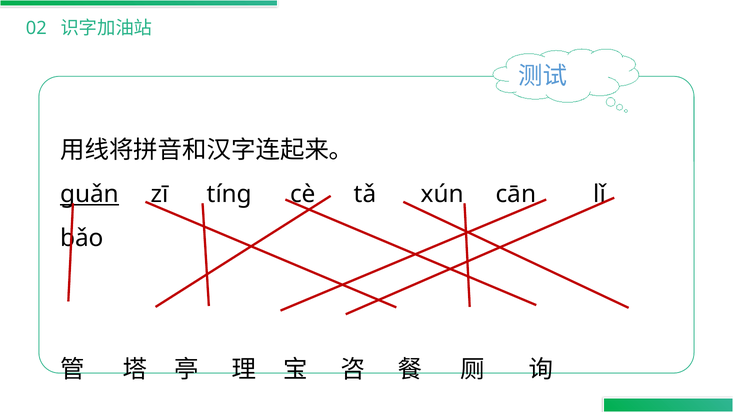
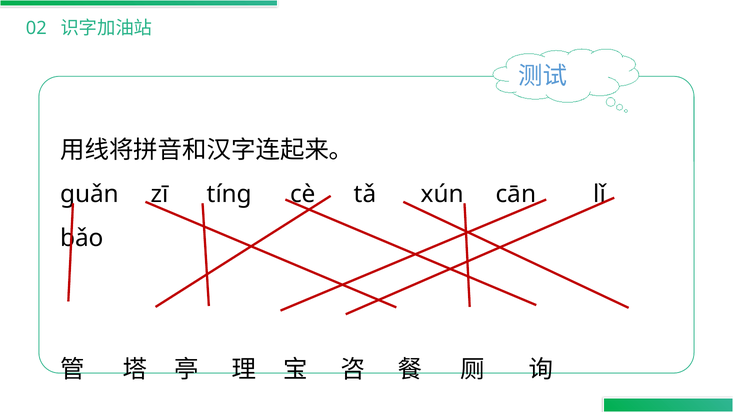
ɡuǎn underline: present -> none (90, 194)
